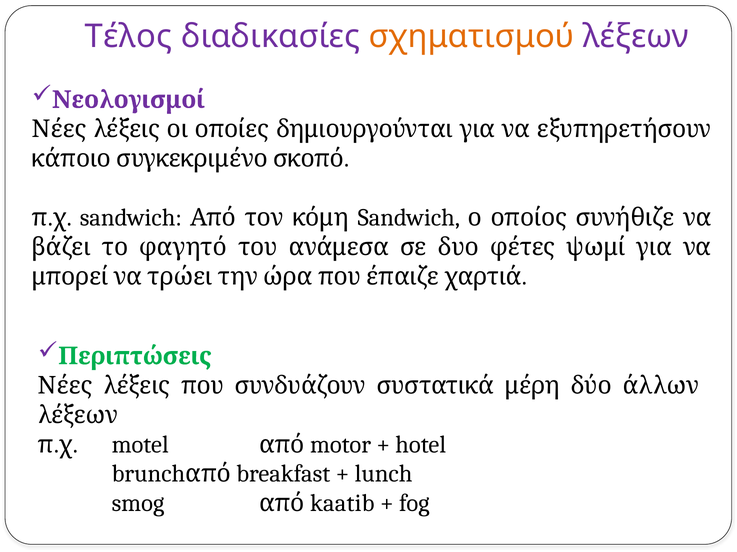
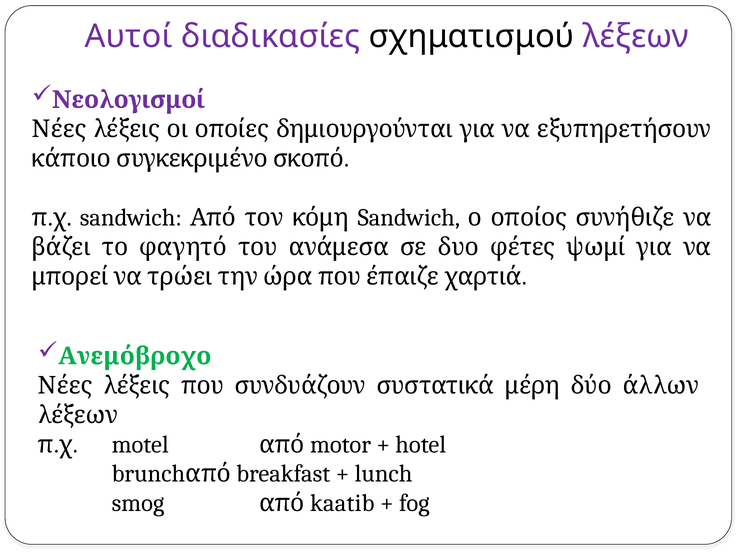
Τέλος: Τέλος -> Αυτοί (129, 37)
σχηματισμού colour: orange -> black (471, 37)
Περιπτώσεις: Περιπτώσεις -> Ανεμόβροχο (135, 357)
